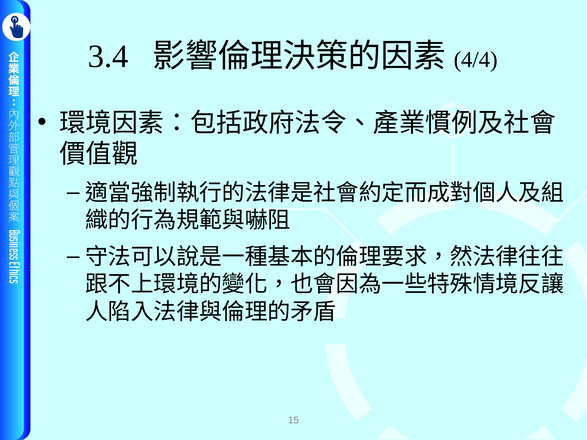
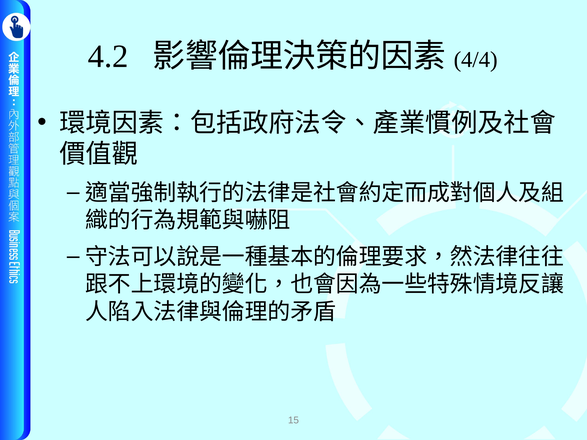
3.4: 3.4 -> 4.2 (108, 57)
